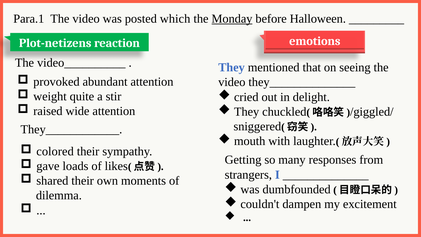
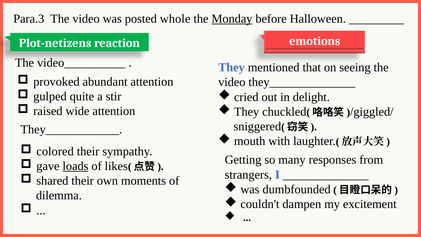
Para.1: Para.1 -> Para.3 (29, 19)
which: which -> whole (175, 19)
weight: weight -> gulped (50, 96)
loads underline: none -> present (76, 166)
